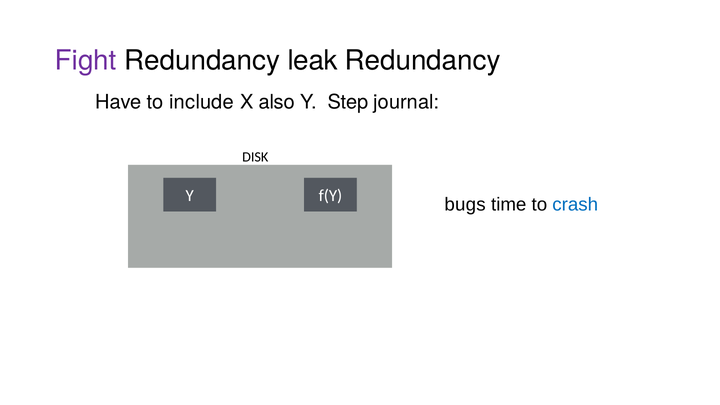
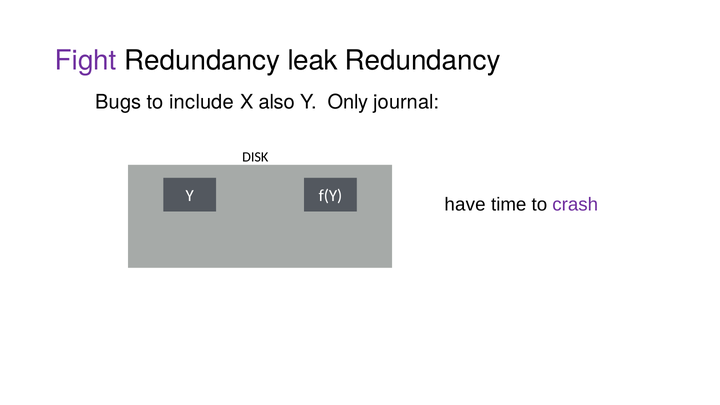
Have: Have -> Bugs (118, 102)
Step: Step -> Only (348, 102)
bugs: bugs -> have (465, 204)
crash colour: blue -> purple (575, 204)
